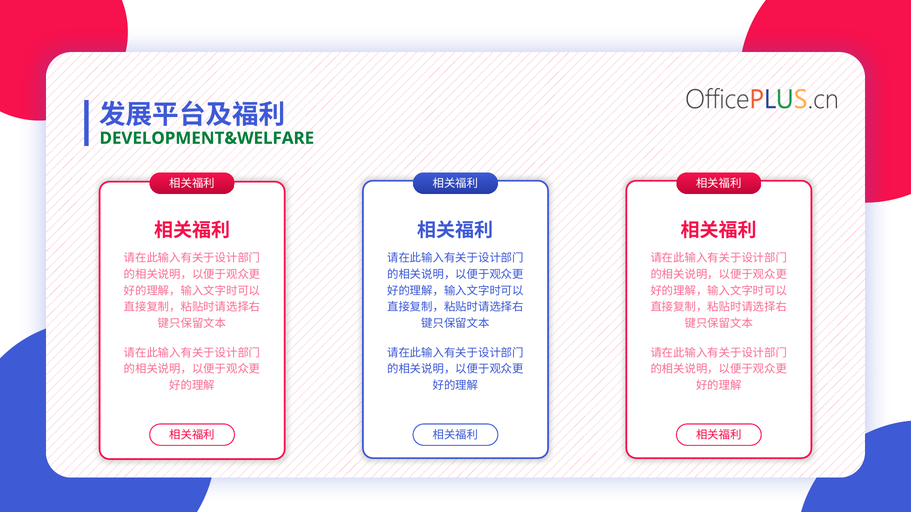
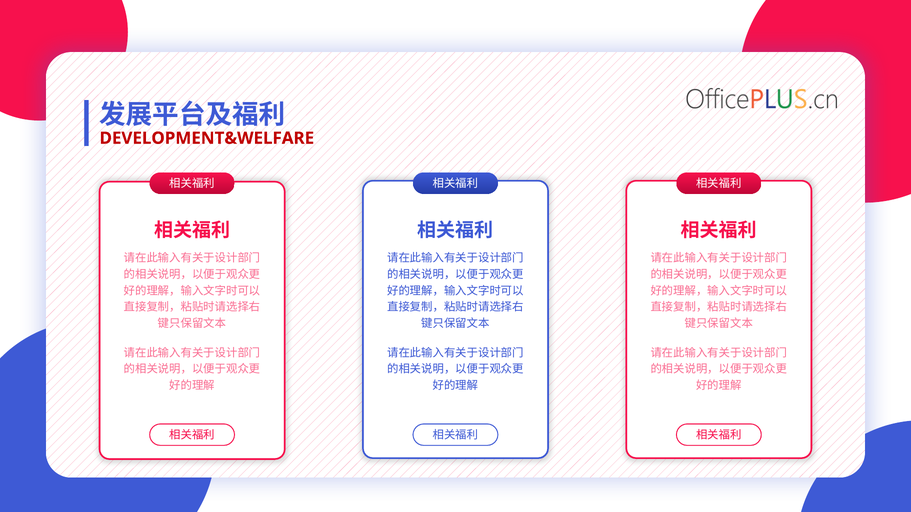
DEVELOPMENT&WELFARE colour: green -> red (207, 138)
